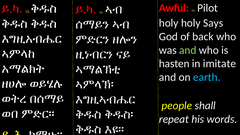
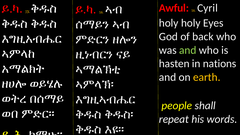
Pilot: Pilot -> Cyril (208, 8)
Says: Says -> Eyes (213, 23)
imitate: imitate -> nations (220, 64)
earth colour: light blue -> yellow (207, 77)
